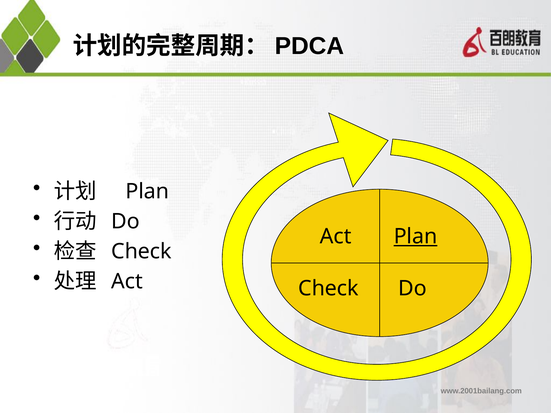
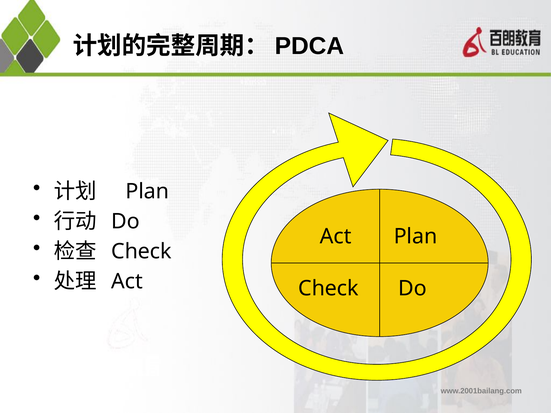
Plan underline: present -> none (416, 237)
